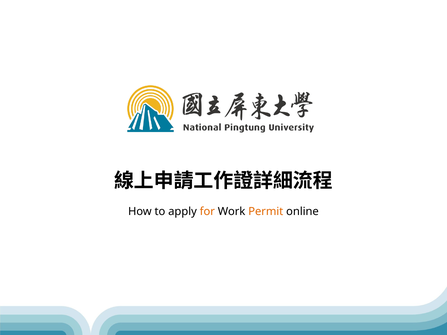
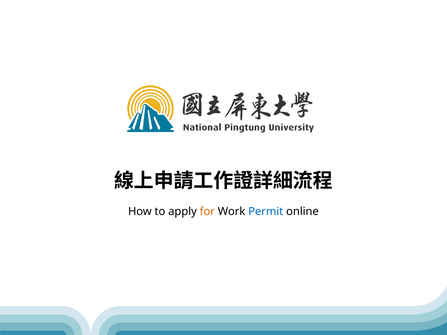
Permit colour: orange -> blue (266, 212)
